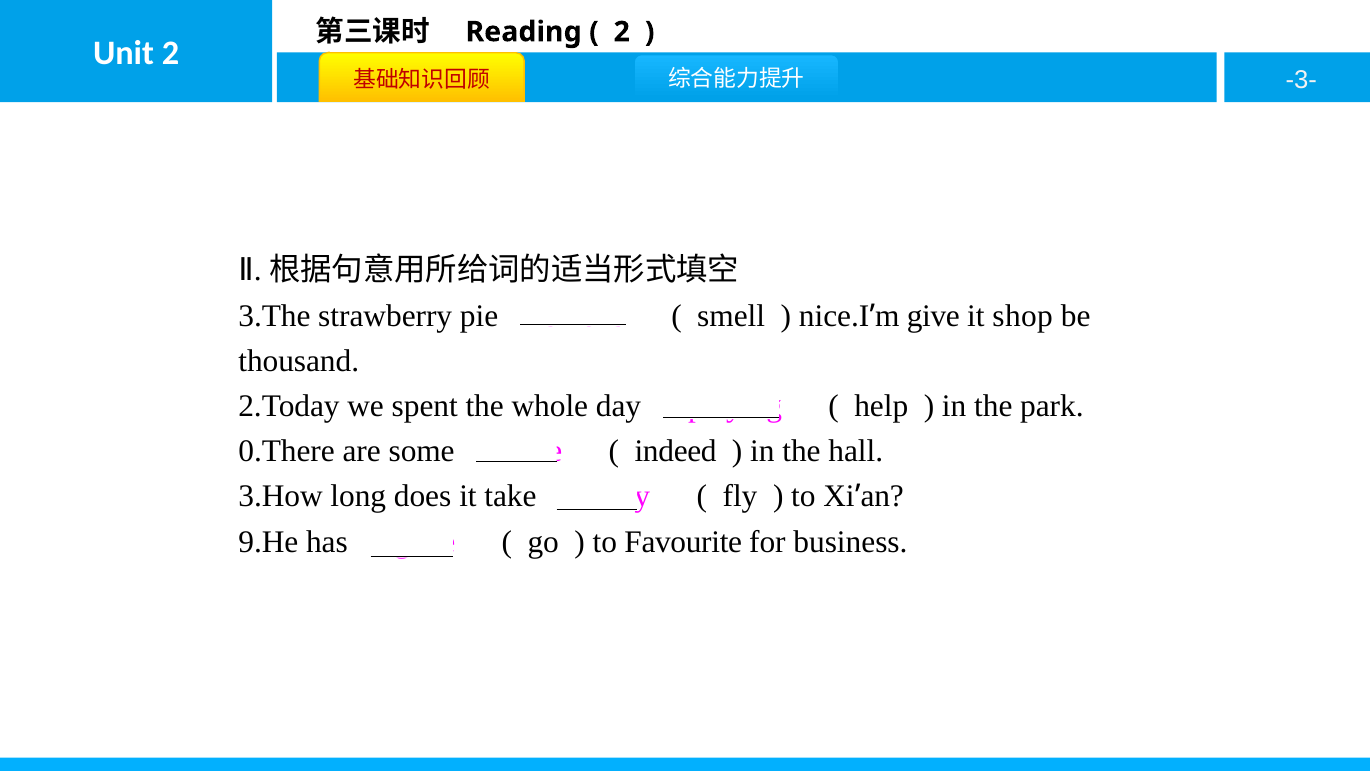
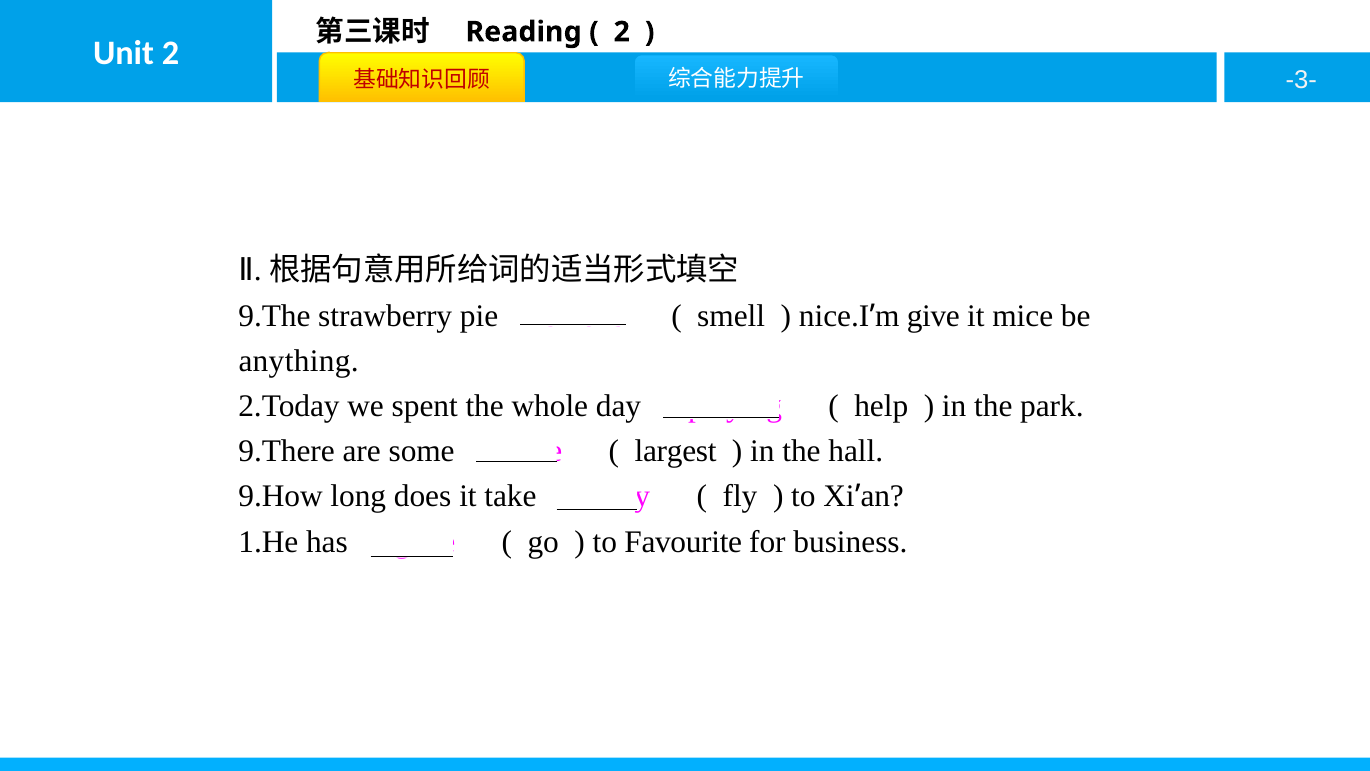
3.The: 3.The -> 9.The (274, 316)
it shop: shop -> mice (1023, 316)
thousand: thousand -> anything (299, 361)
0.There: 0.There -> 9.There (287, 451)
indeed: indeed -> largest (676, 451)
3.How: 3.How -> 9.How (281, 496)
9.He: 9.He -> 1.He (268, 541)
